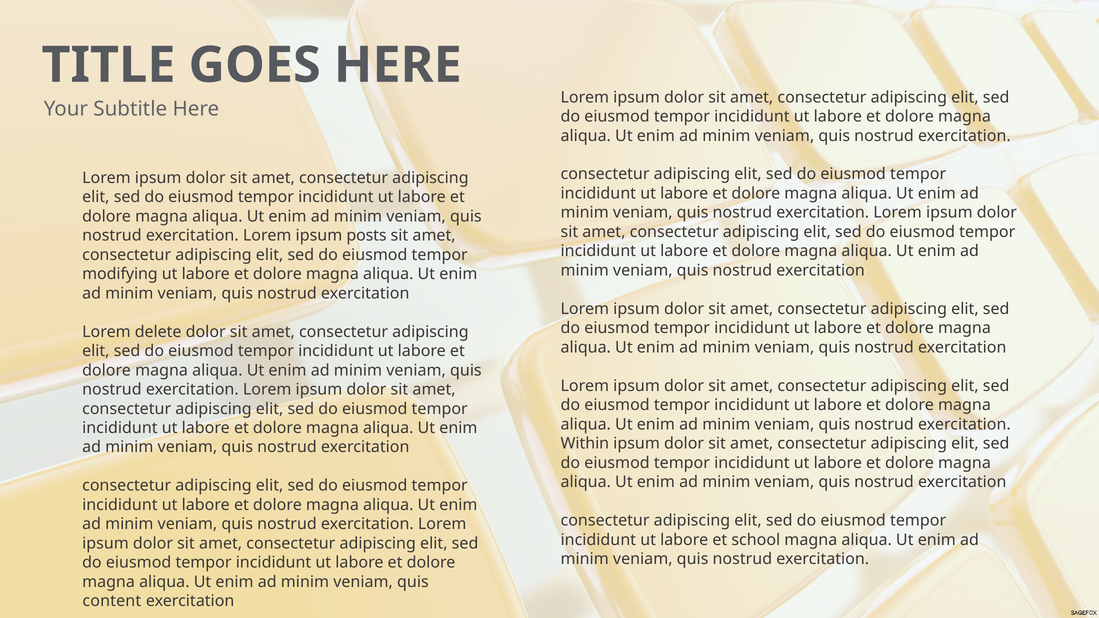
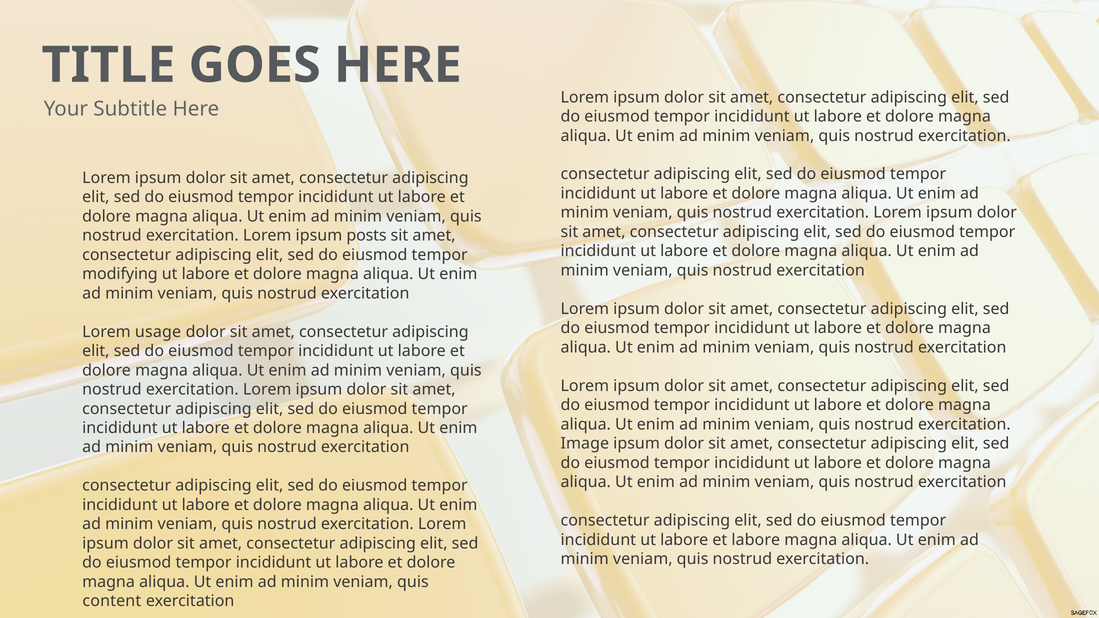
delete: delete -> usage (158, 332)
Within: Within -> Image (585, 444)
et school: school -> labore (756, 540)
